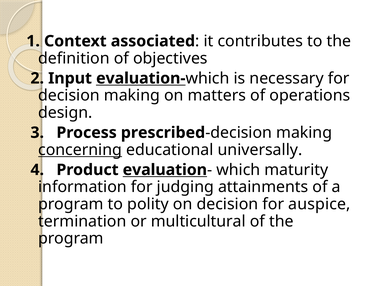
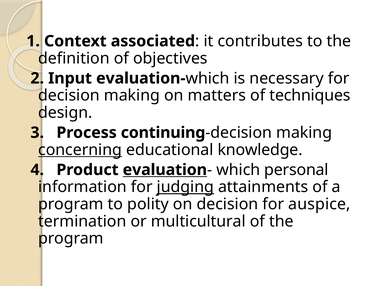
evaluation- underline: present -> none (141, 78)
operations: operations -> techniques (310, 96)
prescribed: prescribed -> continuing (163, 133)
universally: universally -> knowledge (260, 150)
maturity: maturity -> personal (296, 170)
judging underline: none -> present (185, 187)
